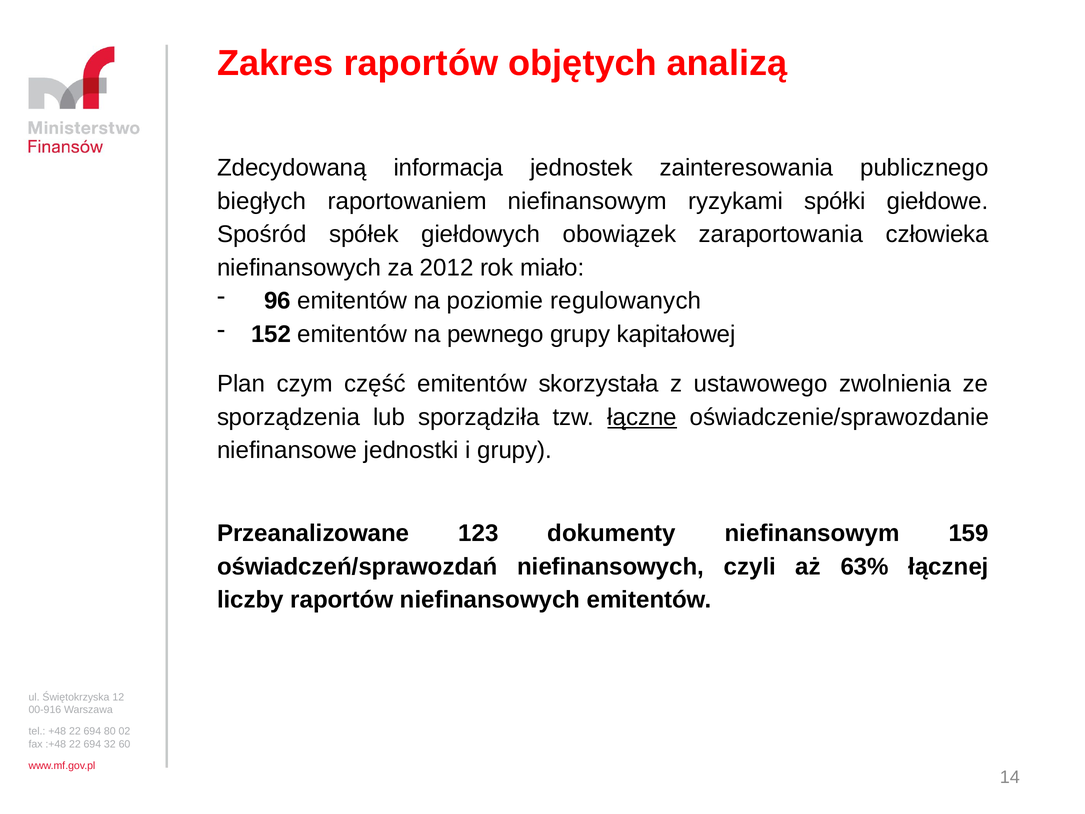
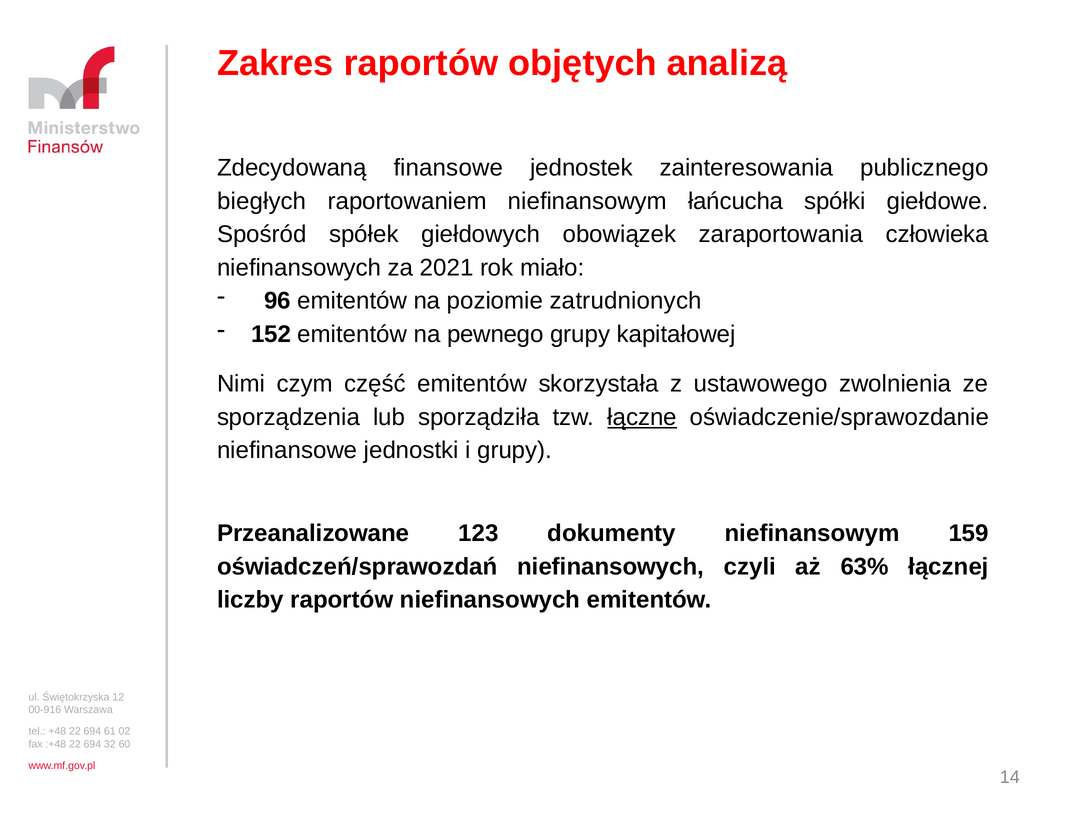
informacja: informacja -> finansowe (448, 168)
ryzykami: ryzykami -> łańcucha (736, 201)
2012: 2012 -> 2021 (447, 267)
regulowanych: regulowanych -> zatrudnionych (626, 301)
Plan: Plan -> Nimi (241, 384)
80: 80 -> 61 (110, 731)
